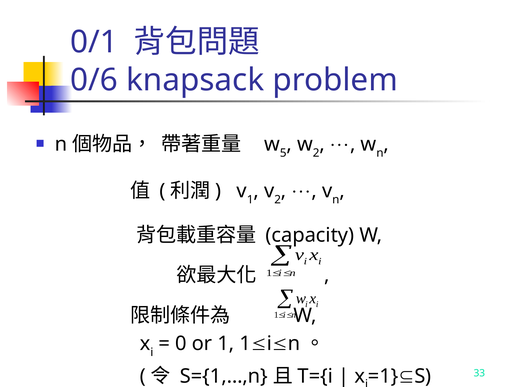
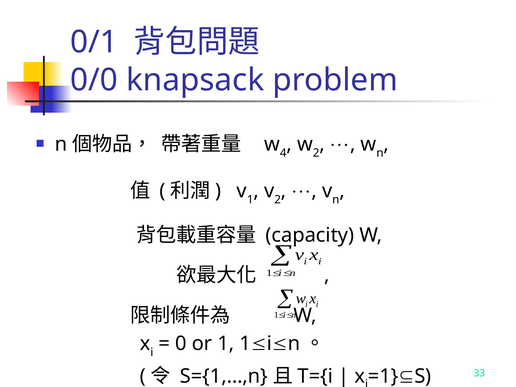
0/6: 0/6 -> 0/0 (94, 80)
5: 5 -> 4 (283, 153)
